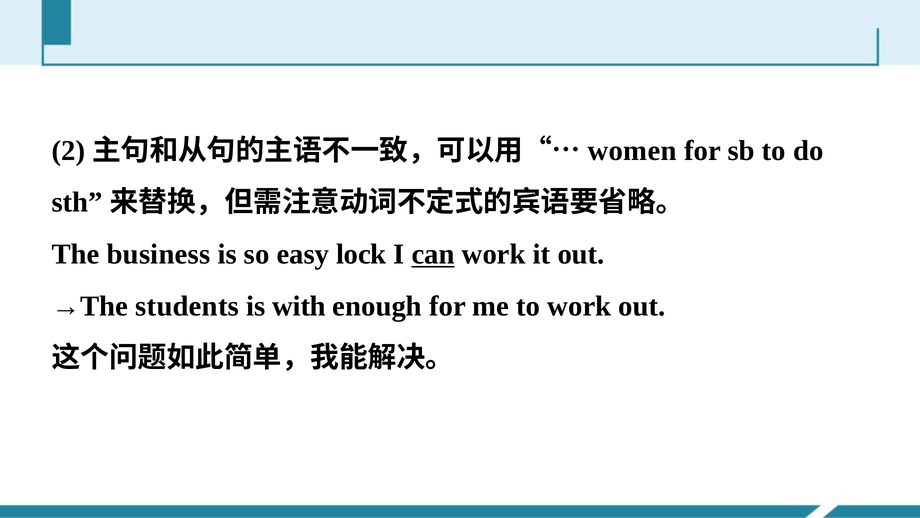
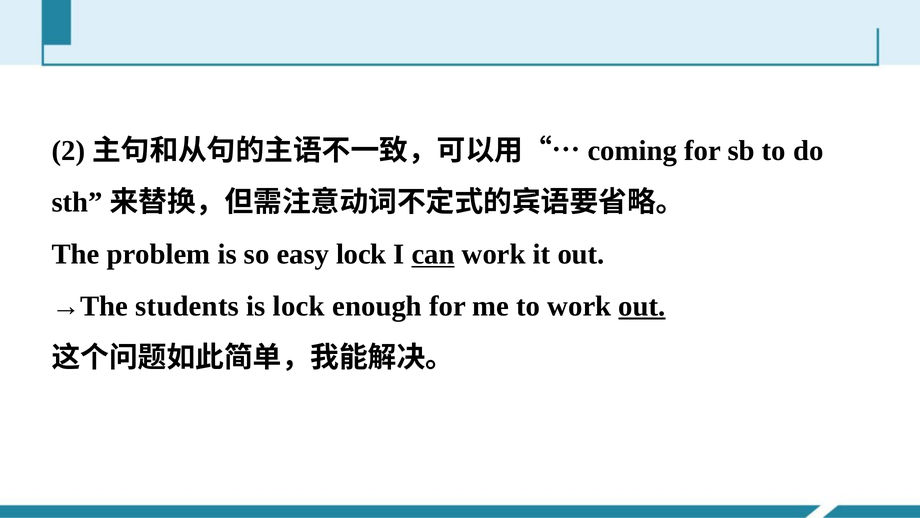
women: women -> coming (632, 151)
business: business -> problem (159, 254)
is with: with -> lock (299, 306)
out underline: none -> present (642, 306)
